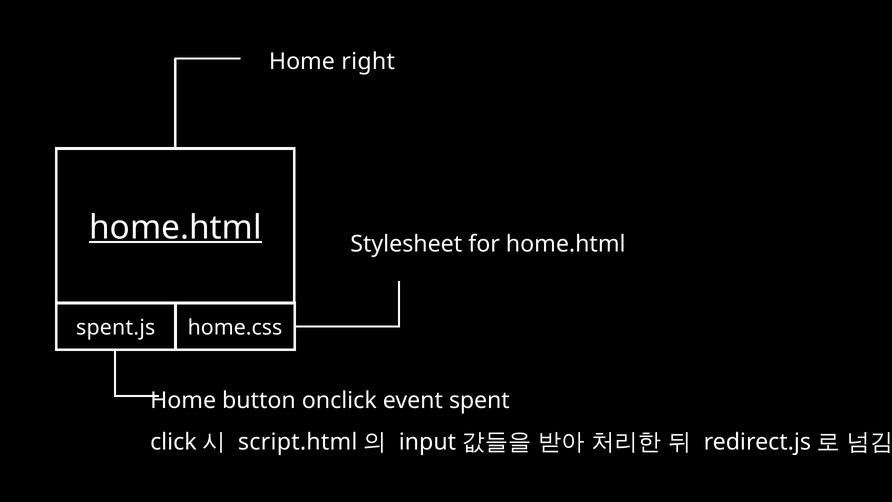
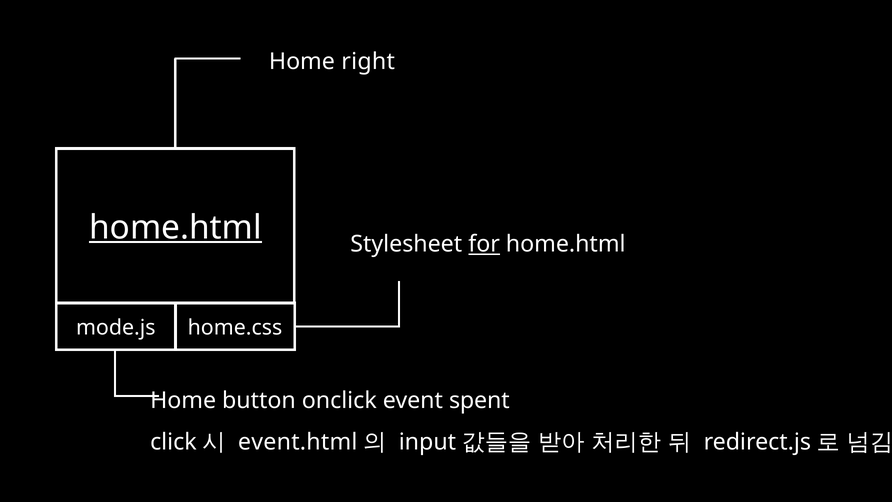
for underline: none -> present (484, 244)
spent.js: spent.js -> mode.js (116, 328)
script.html: script.html -> event.html (298, 442)
